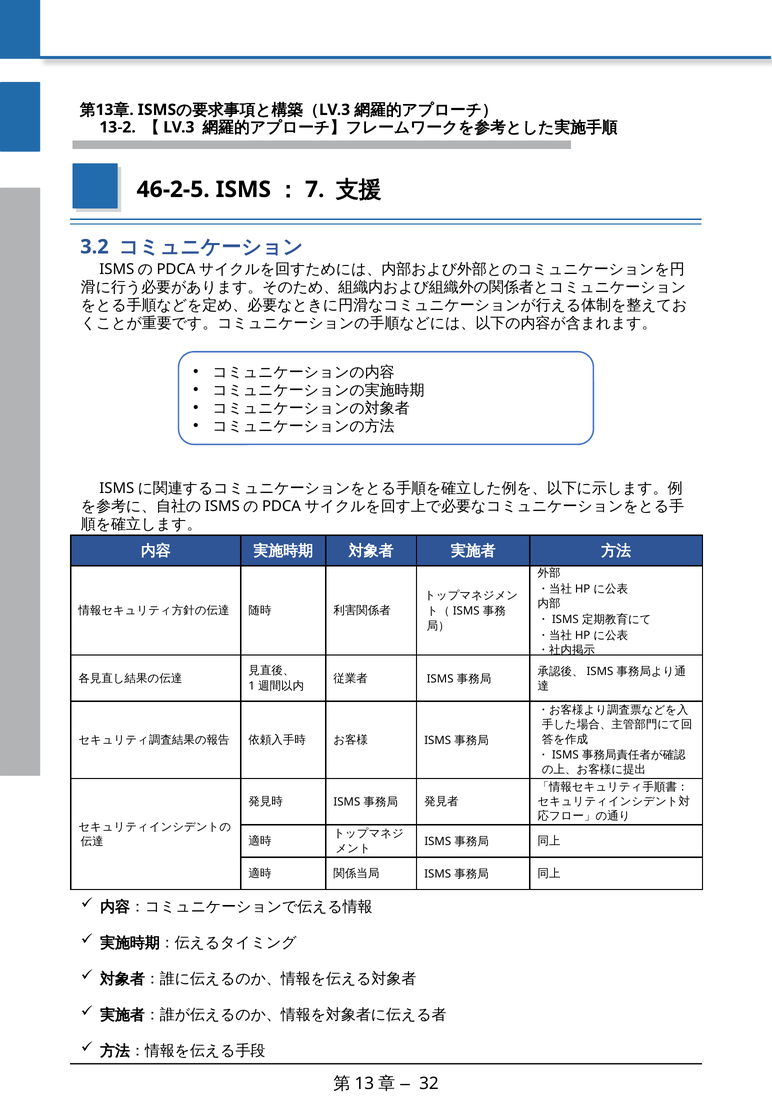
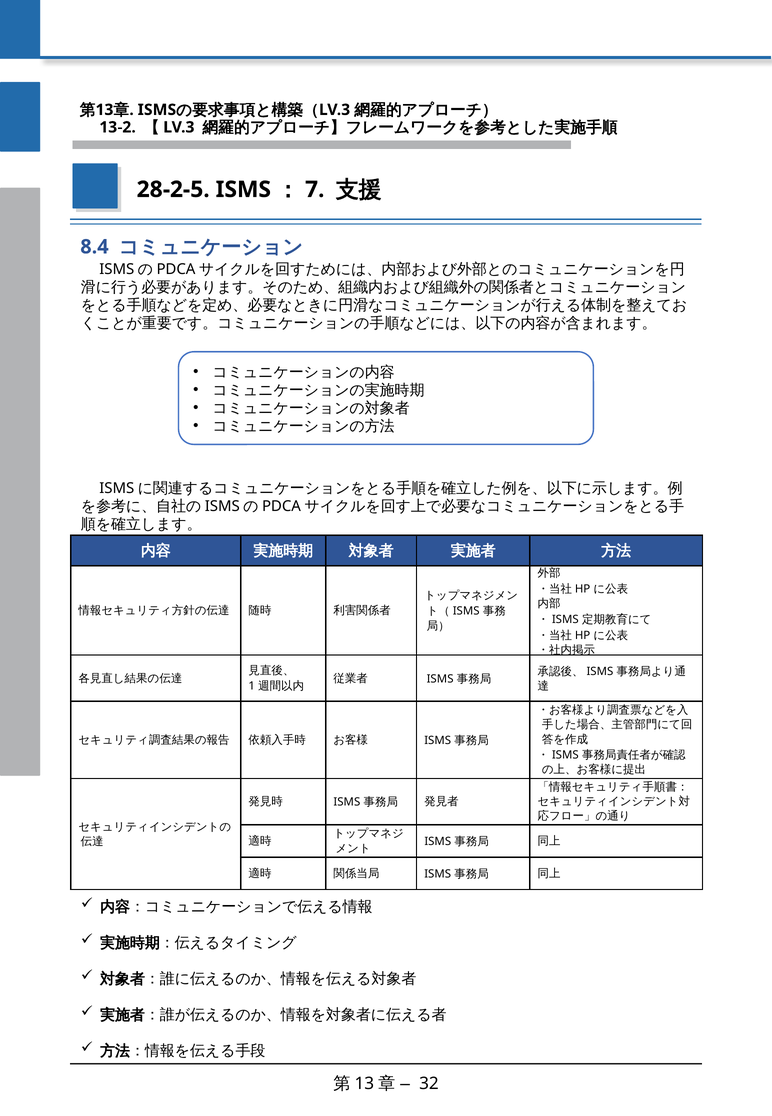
46-2-5: 46-2-5 -> 28-2-5 (173, 189)
3.2: 3.2 -> 8.4 (94, 247)
